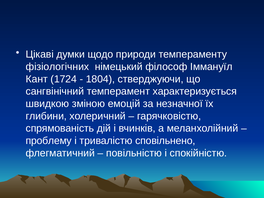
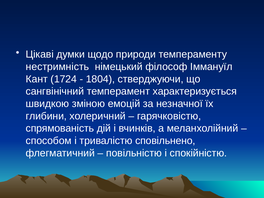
фізіологічних: фізіологічних -> нестримність (57, 67)
проблему: проблему -> способом (49, 141)
